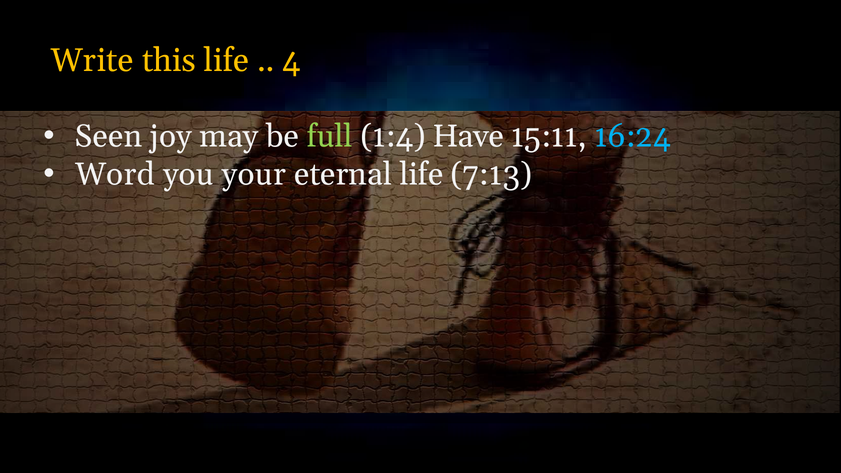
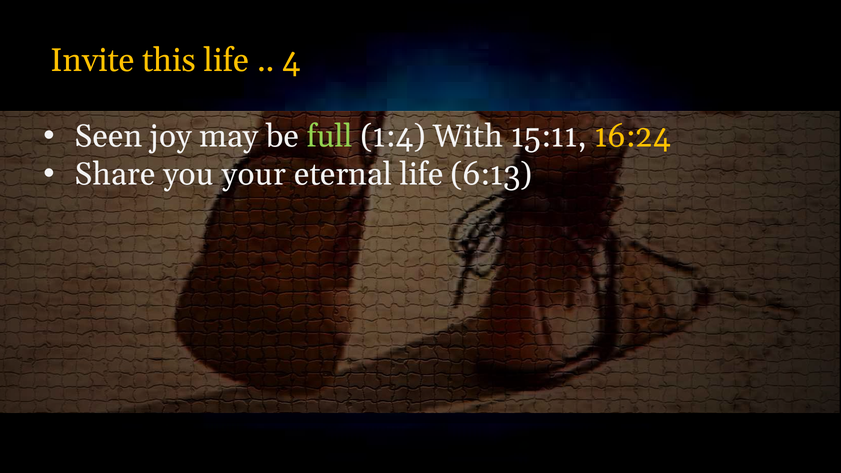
Write: Write -> Invite (92, 61)
Have: Have -> With (468, 136)
16:24 colour: light blue -> yellow (633, 136)
Word: Word -> Share (115, 174)
7:13: 7:13 -> 6:13 (492, 174)
